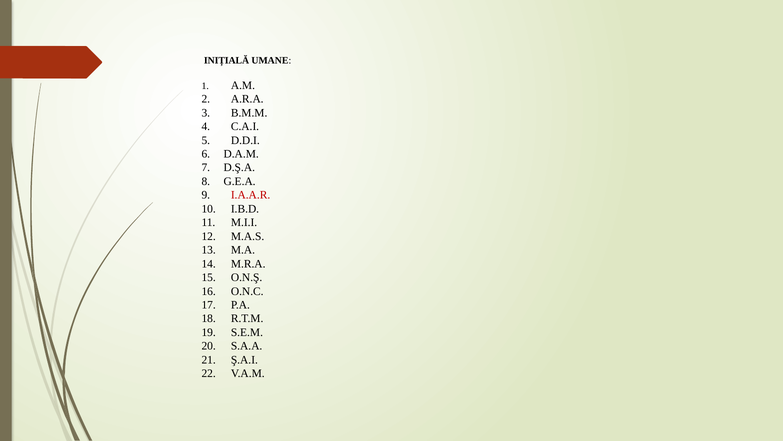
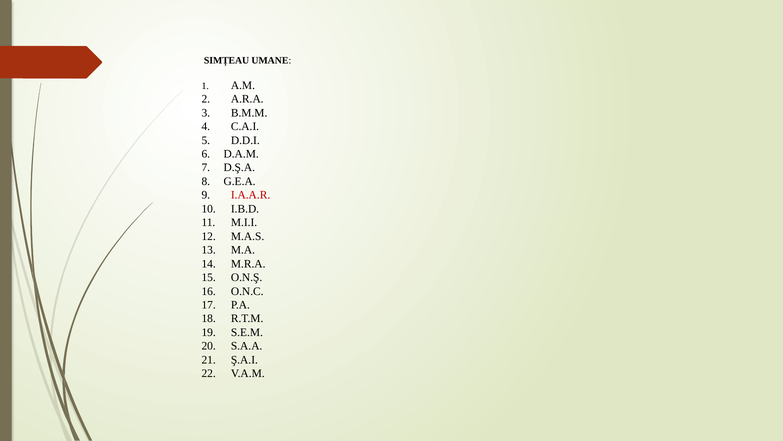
INIȚIALĂ: INIȚIALĂ -> SIMȚEAU (227, 61)
